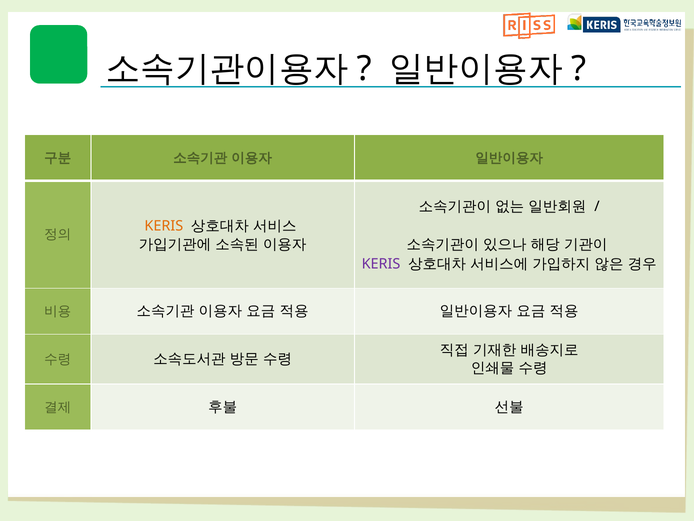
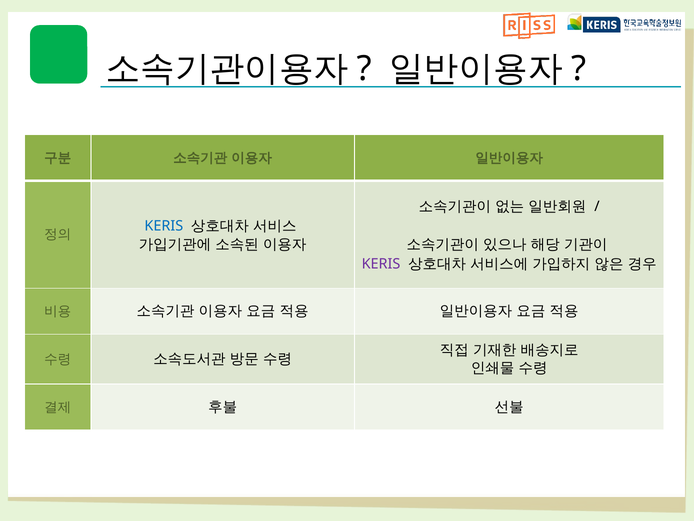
KERIS colour: orange -> blue (164, 226)
